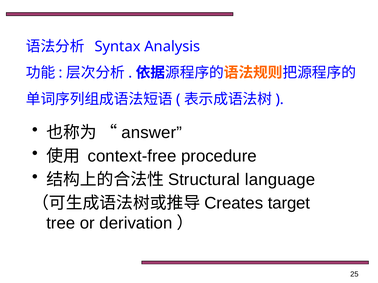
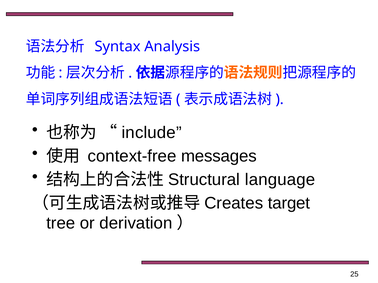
answer: answer -> include (152, 133)
procedure: procedure -> messages (219, 156)
